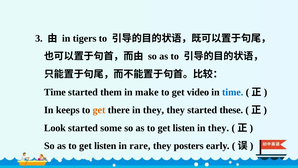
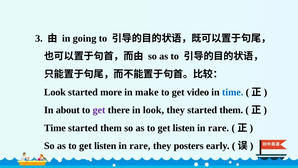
tigers: tigers -> going (85, 38)
Time: Time -> Look (55, 92)
them: them -> more (111, 92)
keeps: keeps -> about (68, 110)
get colour: orange -> purple (99, 110)
there in they: they -> look (153, 110)
they started these: these -> them (231, 110)
Look: Look -> Time (55, 128)
some: some -> them (111, 128)
they: they -> rare (218, 128)
